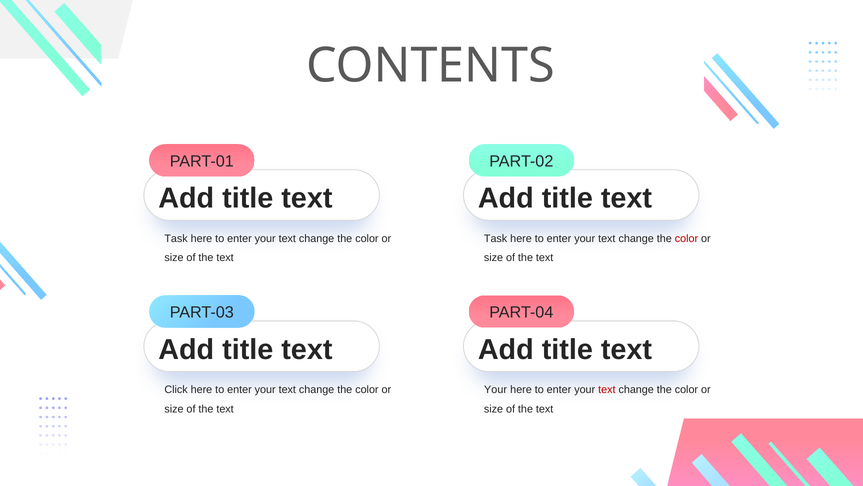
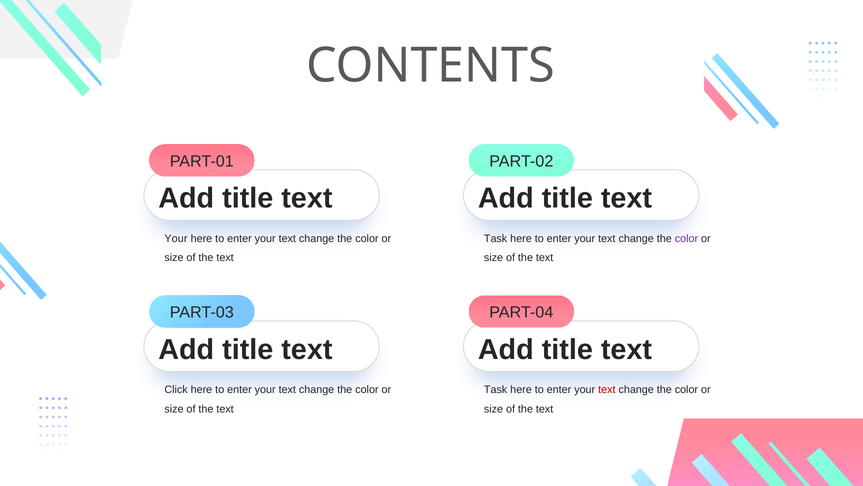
Task: Task -> Your (176, 238)
color colour: red -> purple (686, 238)
Your: Your -> Task (496, 389)
